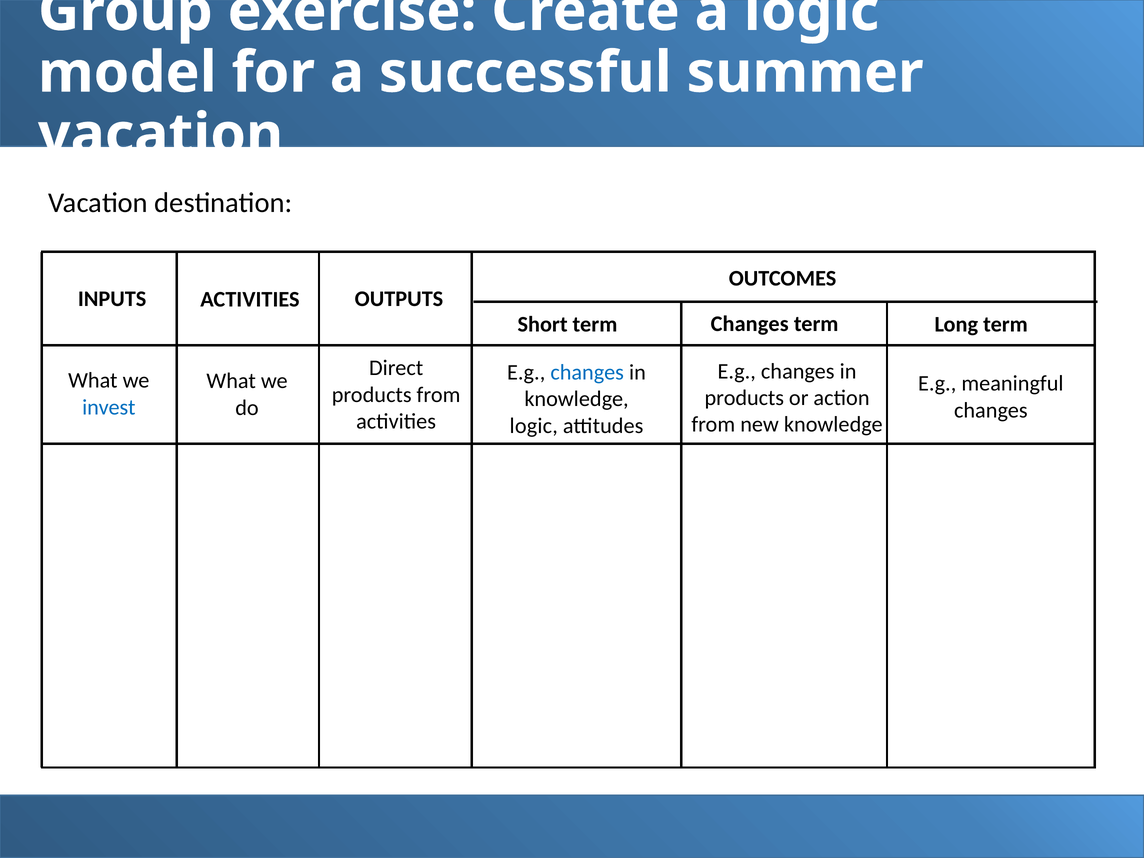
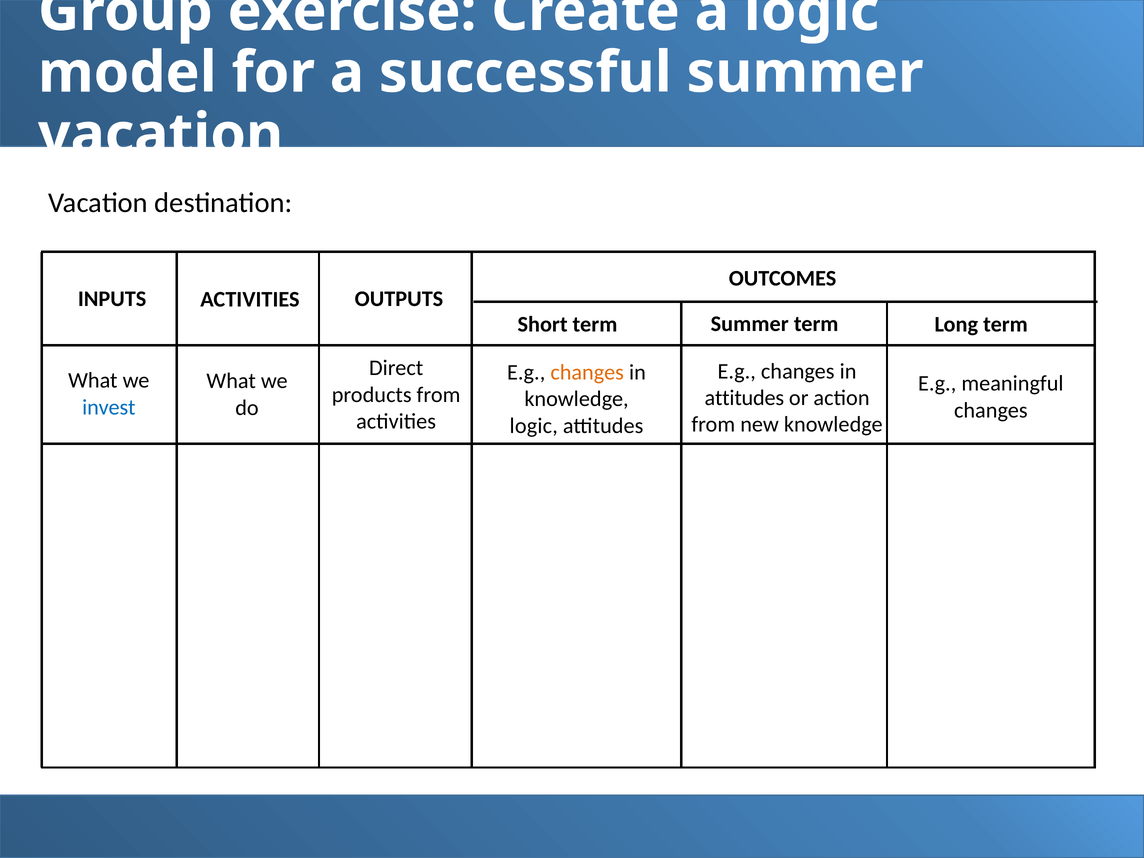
Changes: Changes -> Summer (750, 324)
changes colour: blue -> orange (587, 372)
products: products -> attitudes (744, 398)
